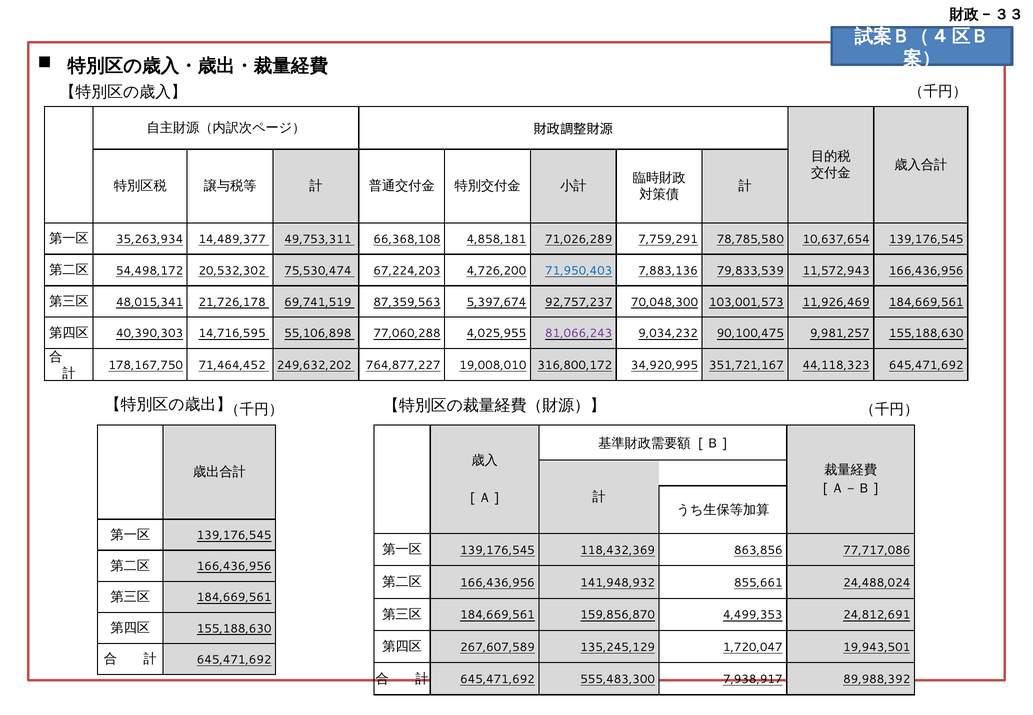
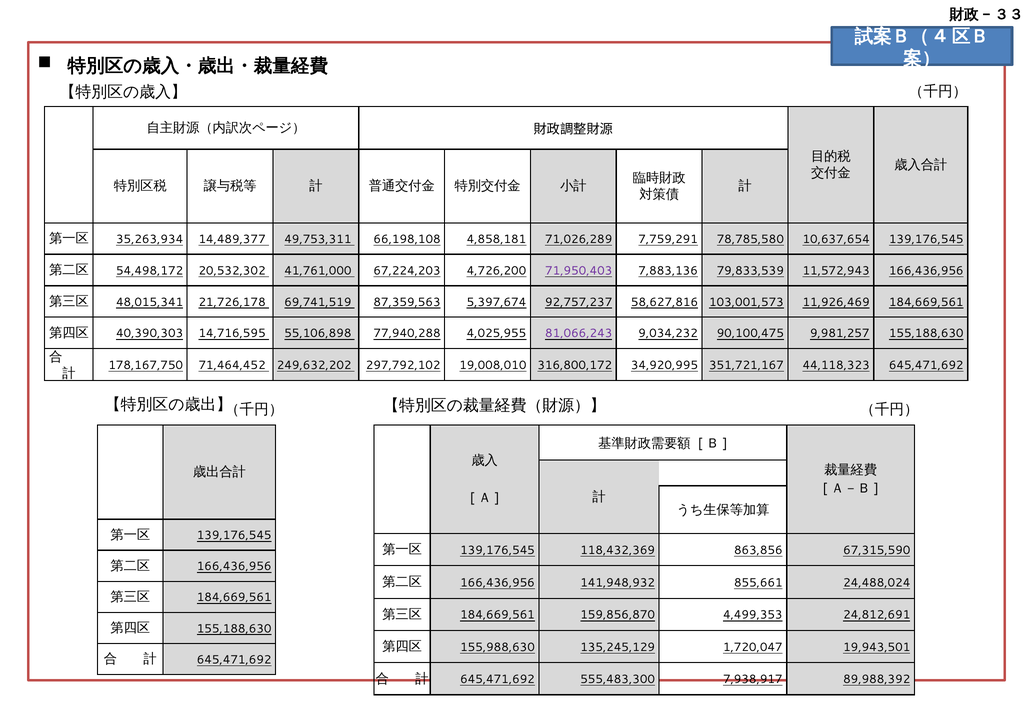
66,368,108: 66,368,108 -> 66,198,108 (407, 239)
75,530,474: 75,530,474 -> 41,761,000 (318, 271)
71,950,403 colour: blue -> purple (579, 271)
70,048,300: 70,048,300 -> 58,627,816 (665, 302)
77,060,288: 77,060,288 -> 77,940,288 (407, 334)
764,877,227: 764,877,227 -> 297,792,102 (403, 365)
77,717,086: 77,717,086 -> 67,315,590 (877, 550)
267,607,589: 267,607,589 -> 155,988,630 (497, 647)
